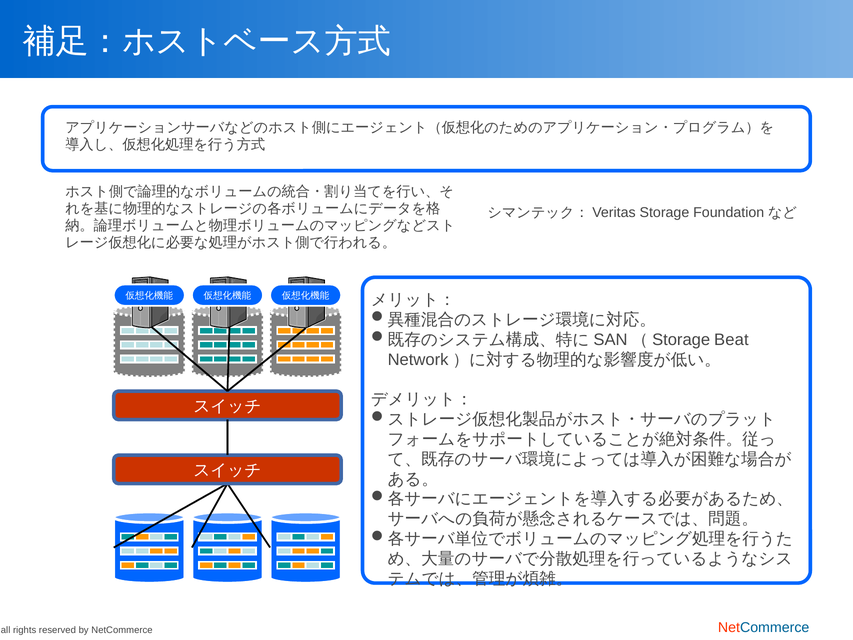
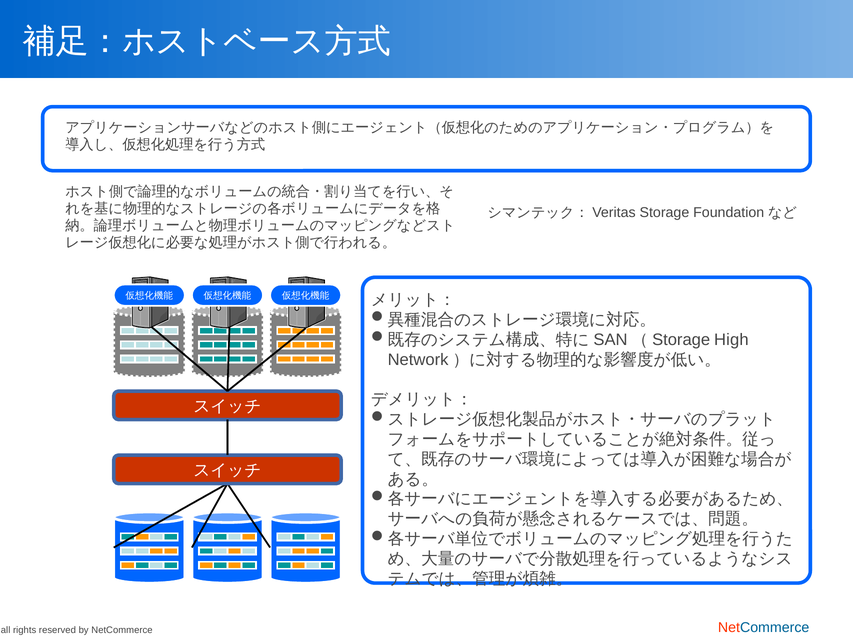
Beat: Beat -> High (731, 339)
